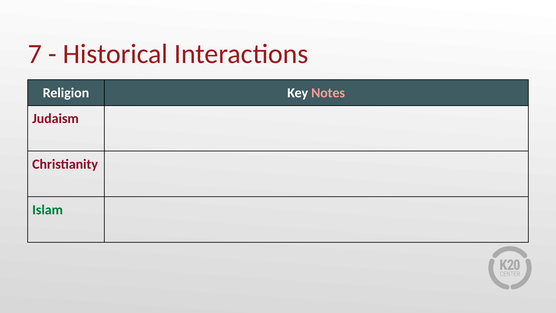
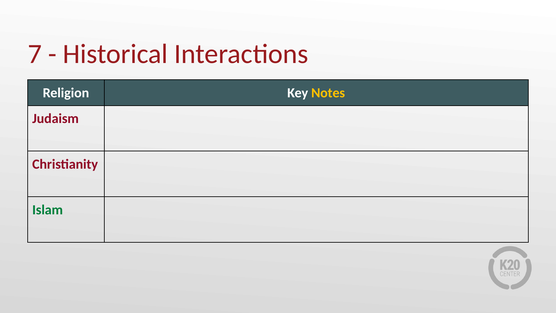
Notes colour: pink -> yellow (328, 93)
